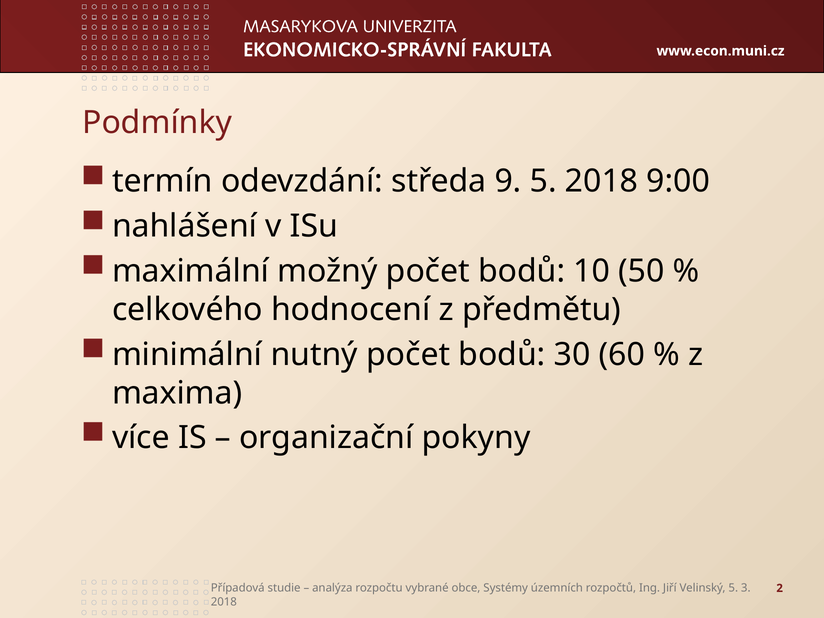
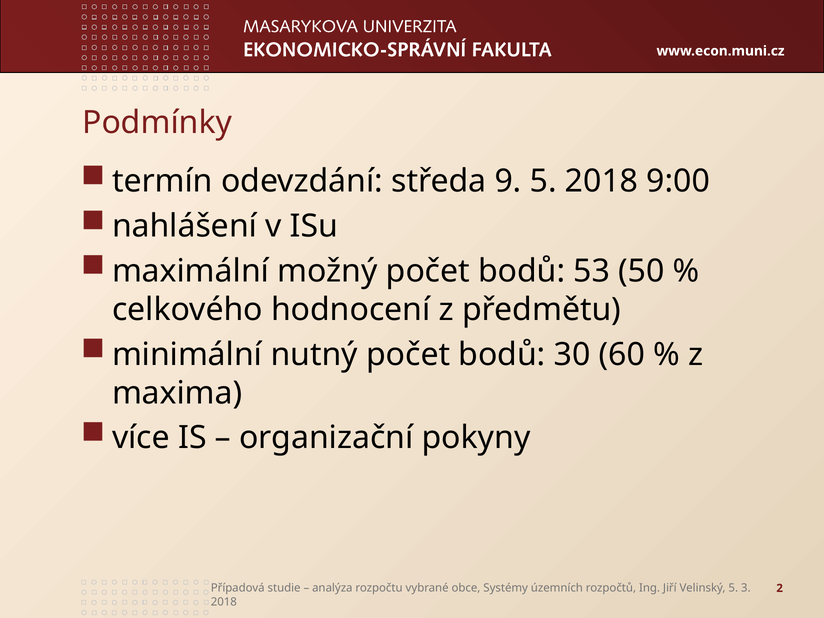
10: 10 -> 53 (592, 271)
